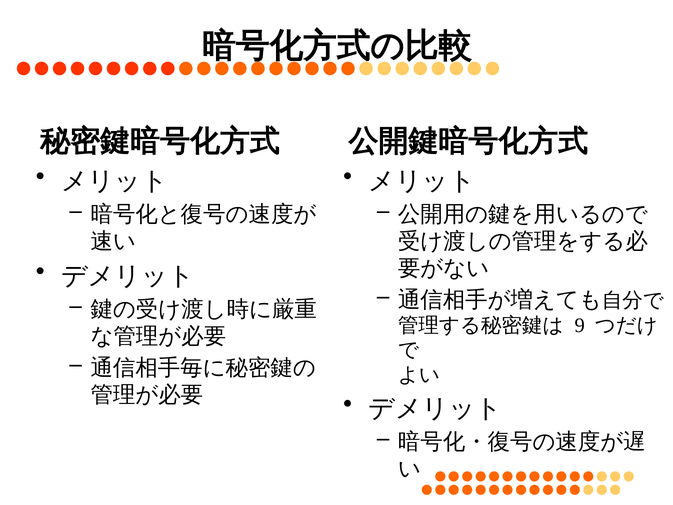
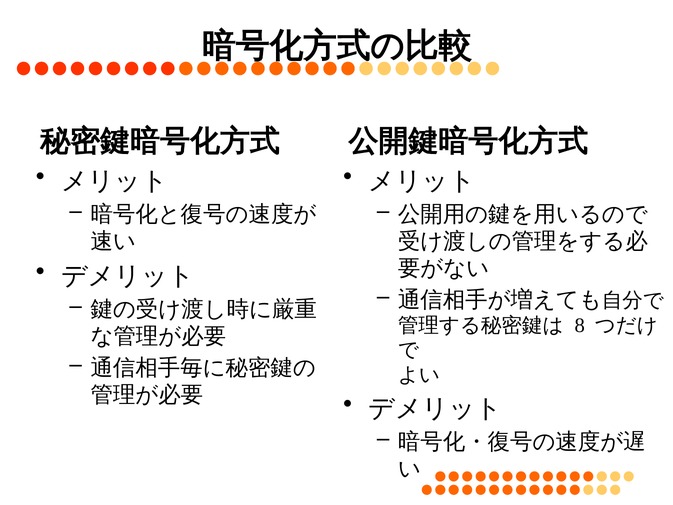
9: 9 -> 8 (580, 325)
